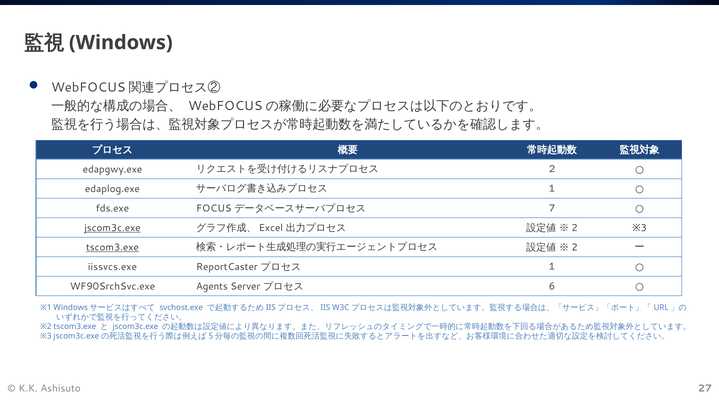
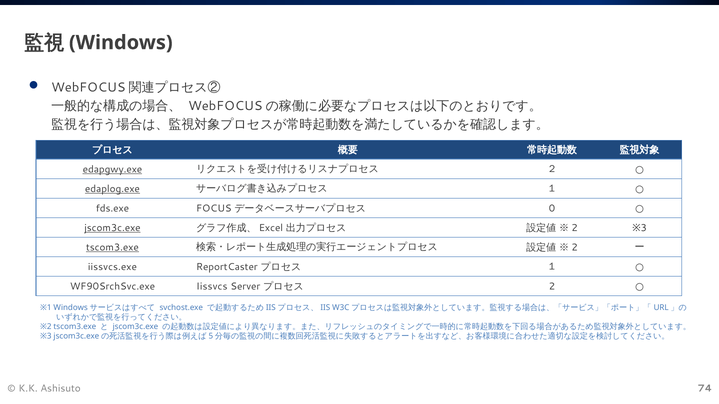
edapgwy.exe underline: none -> present (112, 170)
edaplog.exe underline: none -> present (112, 189)
7: 7 -> 0 (552, 209)
Agents: Agents -> Iissvcs (212, 287)
6: 6 -> 2 (552, 287)
27: 27 -> 74 (705, 389)
